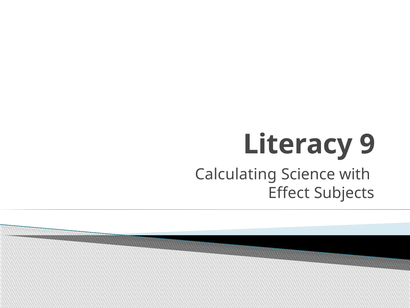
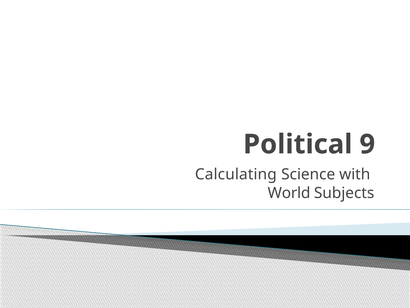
Literacy: Literacy -> Political (298, 144)
Effect: Effect -> World (289, 193)
